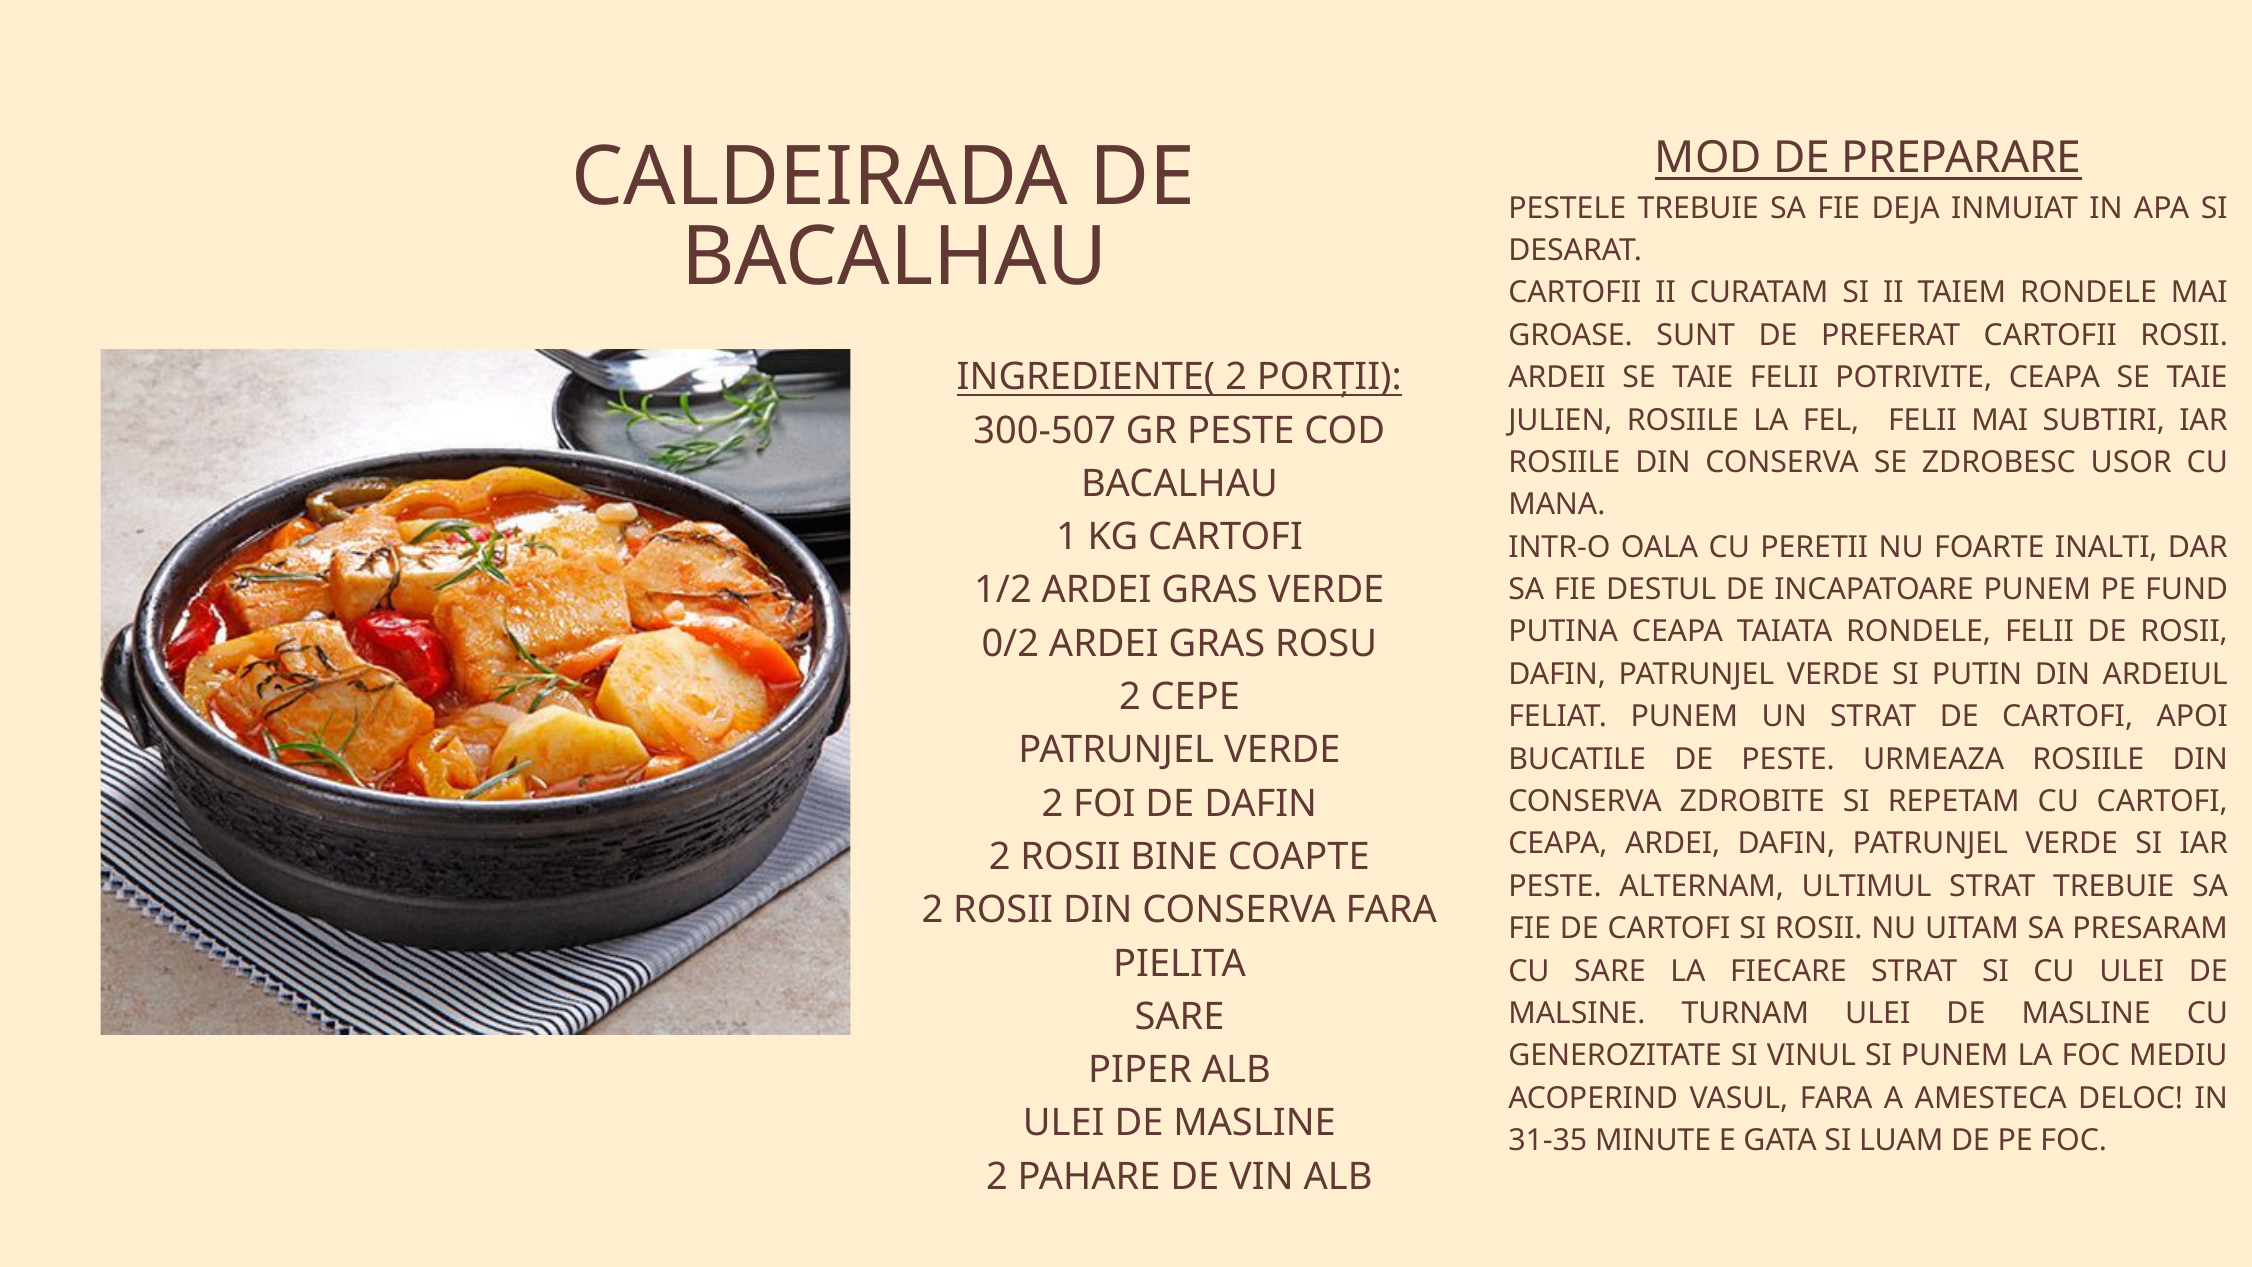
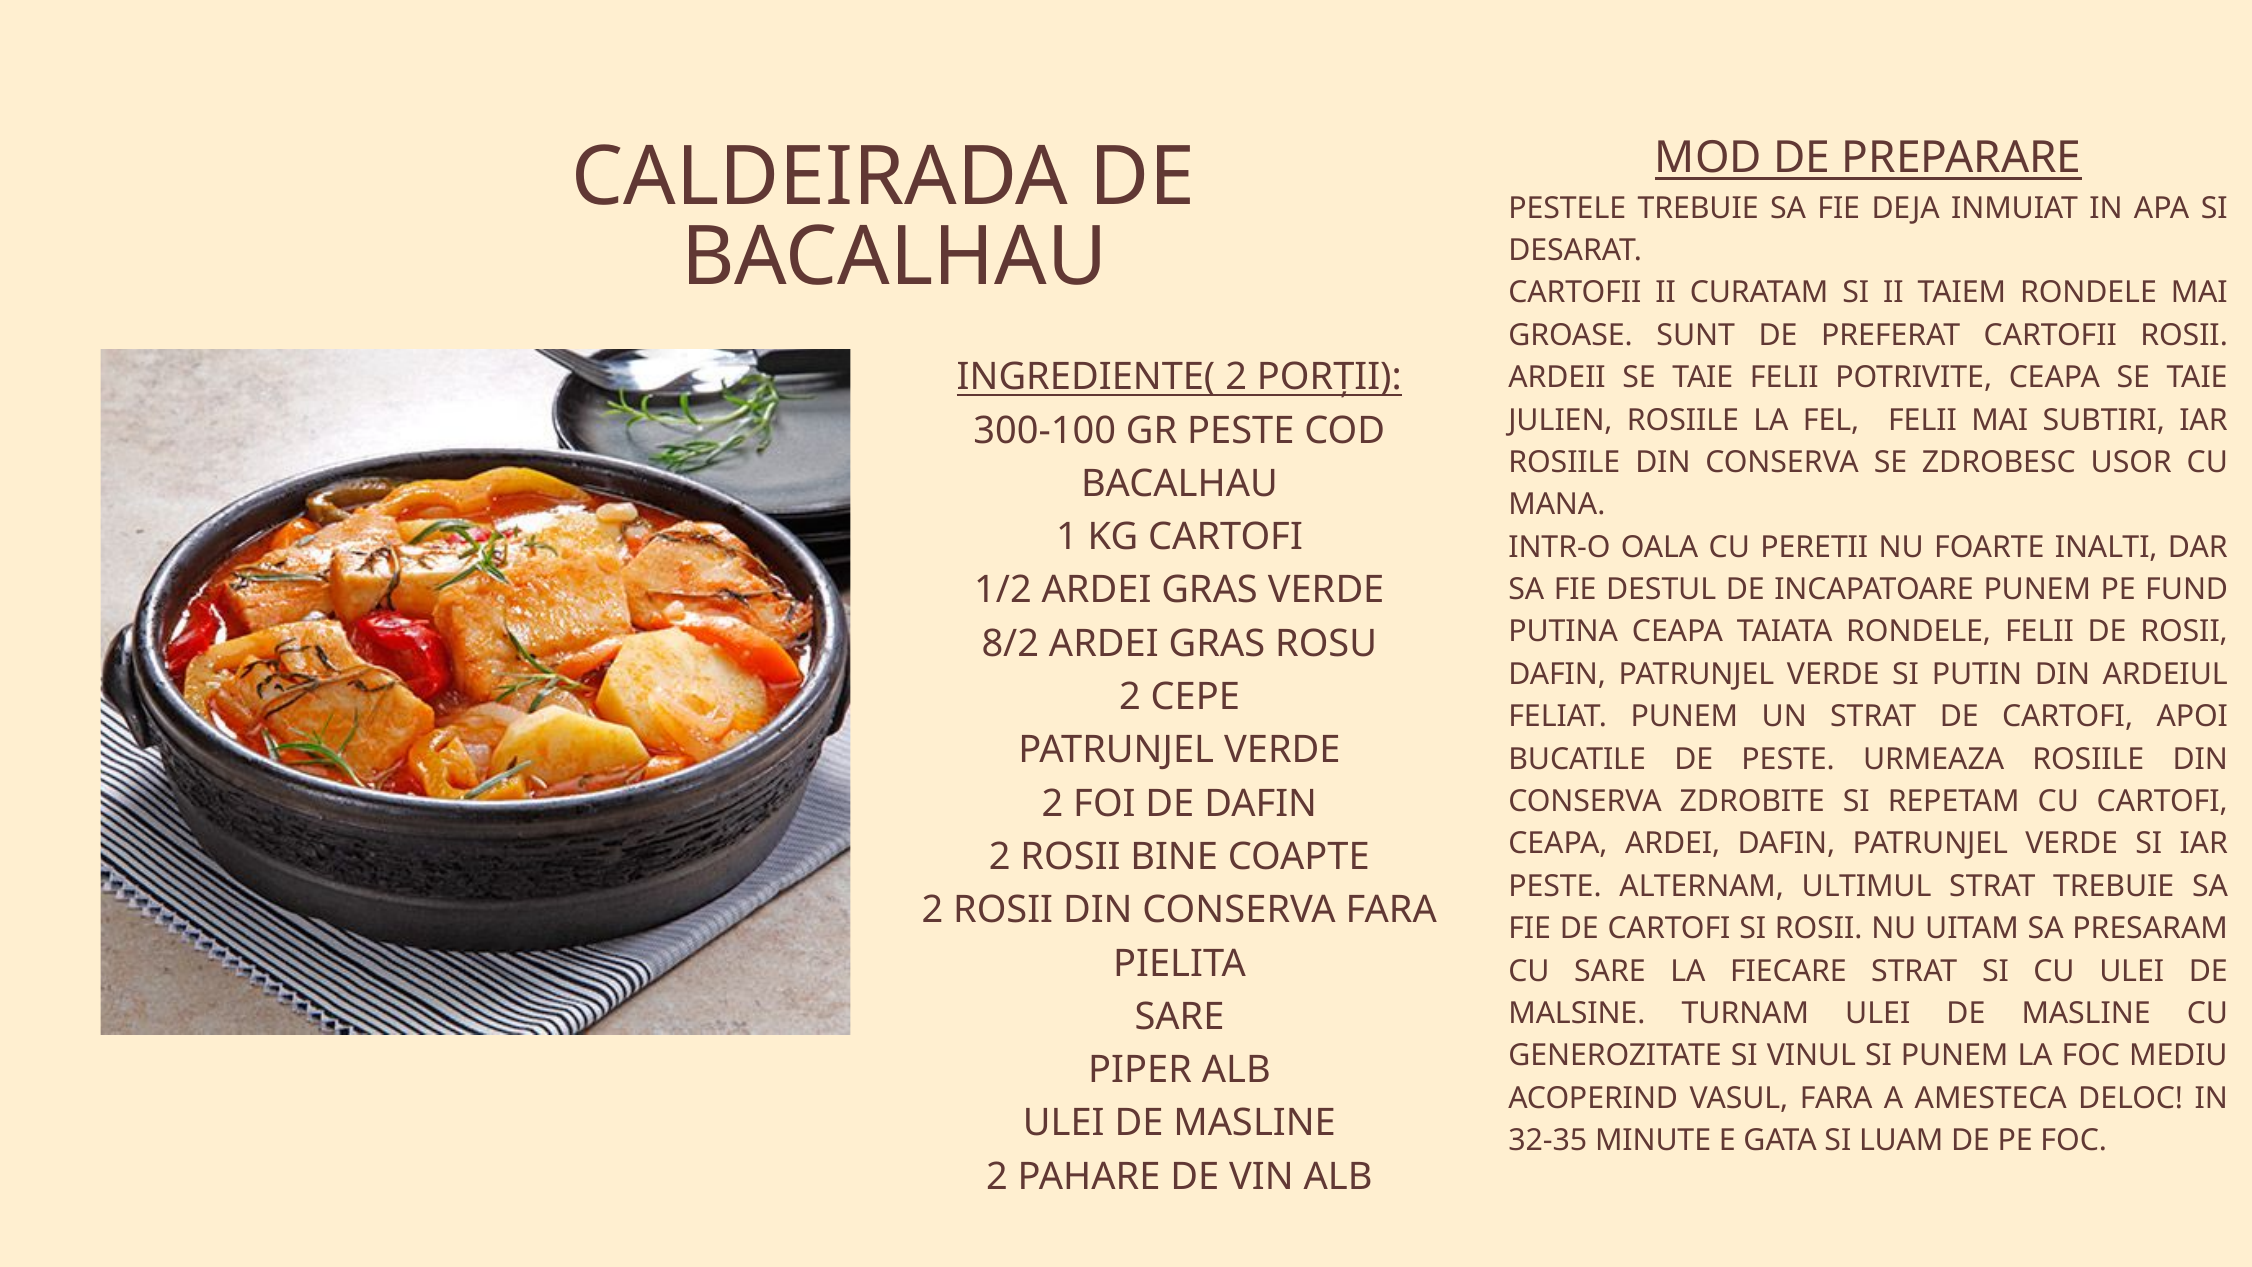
300-507: 300-507 -> 300-100 (1045, 430)
0/2: 0/2 -> 8/2 (1010, 644)
31-35: 31-35 -> 32-35 (1548, 1140)
